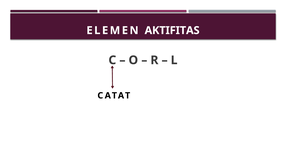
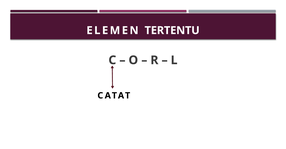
AKTIFITAS: AKTIFITAS -> TERTENTU (172, 30)
